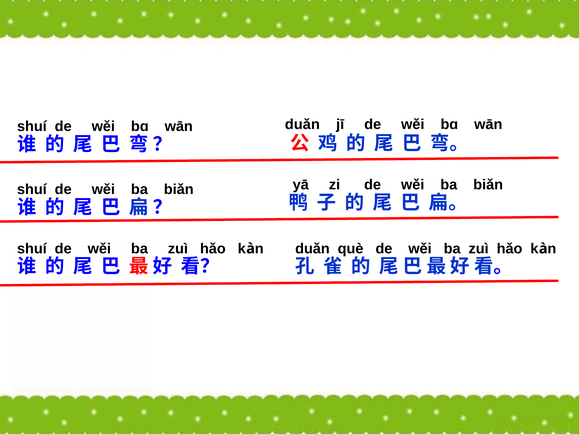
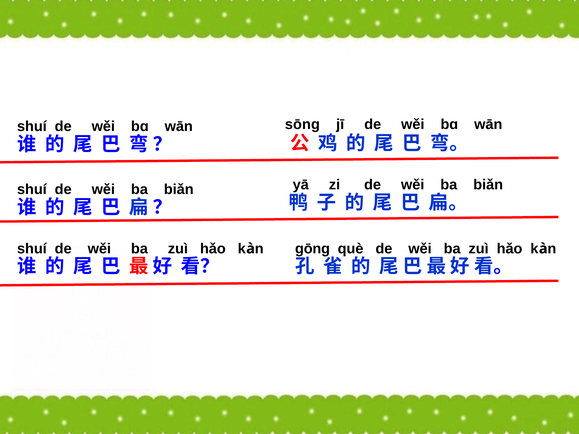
duǎn: duǎn -> sōng (302, 125)
duǎn: duǎn -> gōng (313, 249)
